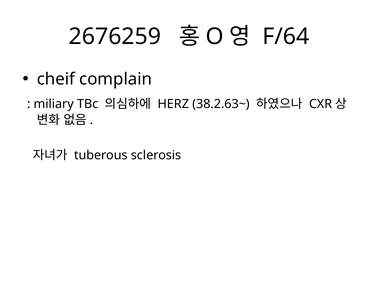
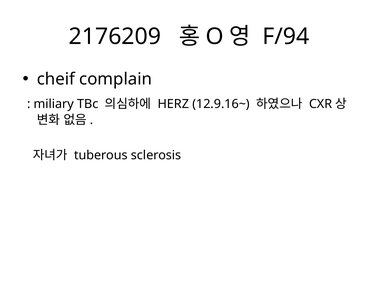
2676259: 2676259 -> 2176209 (115, 37)
F/64: F/64 -> F/94 (286, 37)
38.2.63~: 38.2.63~ -> 12.9.16~ (221, 104)
